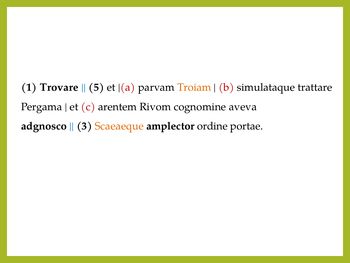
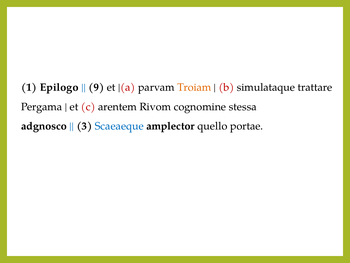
Trovare: Trovare -> Epilogo (59, 87)
5: 5 -> 9 (96, 87)
aveva: aveva -> stessa (243, 107)
Scaeaeque colour: orange -> blue (119, 126)
ordine: ordine -> quello (212, 126)
